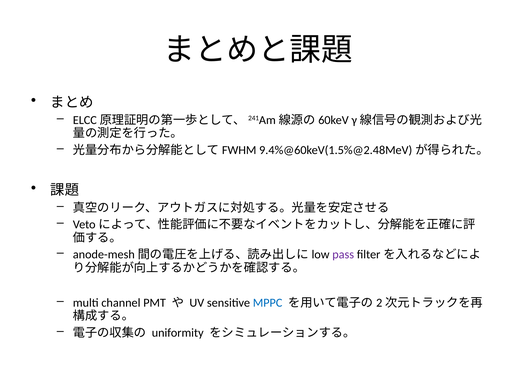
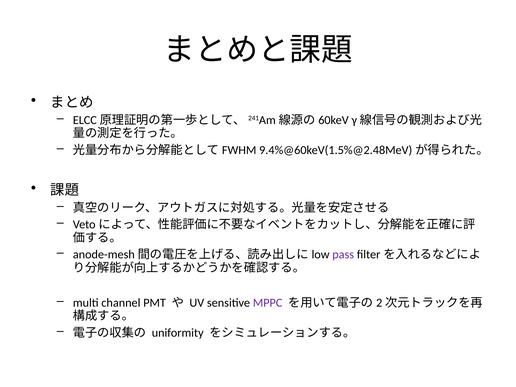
MPPC colour: blue -> purple (268, 303)
